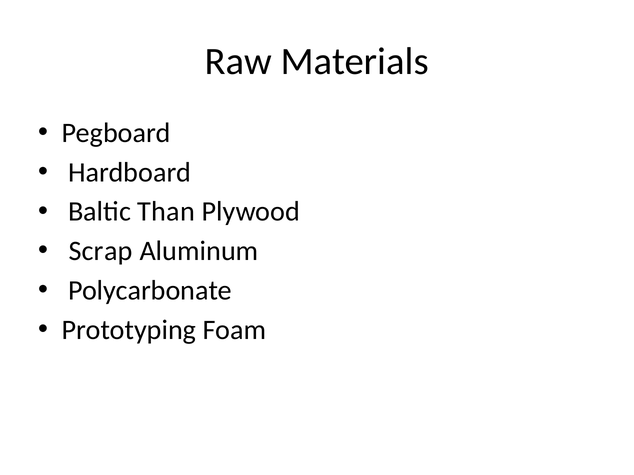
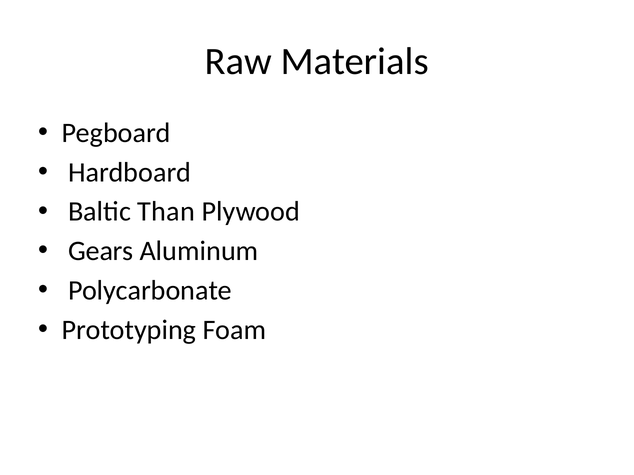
Scrap: Scrap -> Gears (101, 251)
